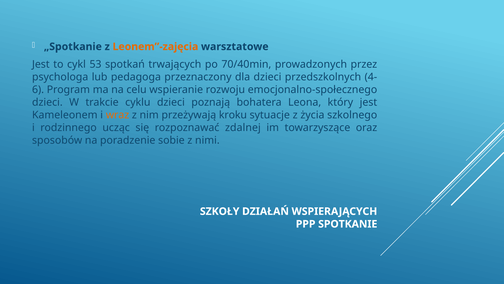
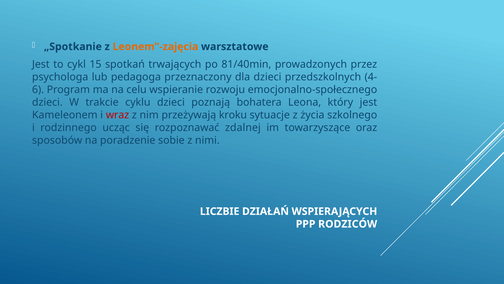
53: 53 -> 15 (96, 64)
70/40min: 70/40min -> 81/40min (246, 64)
wraz colour: orange -> red (118, 115)
SZKOŁY: SZKOŁY -> LICZBIE (220, 211)
SPOTKANIE: SPOTKANIE -> RODZICÓW (348, 224)
